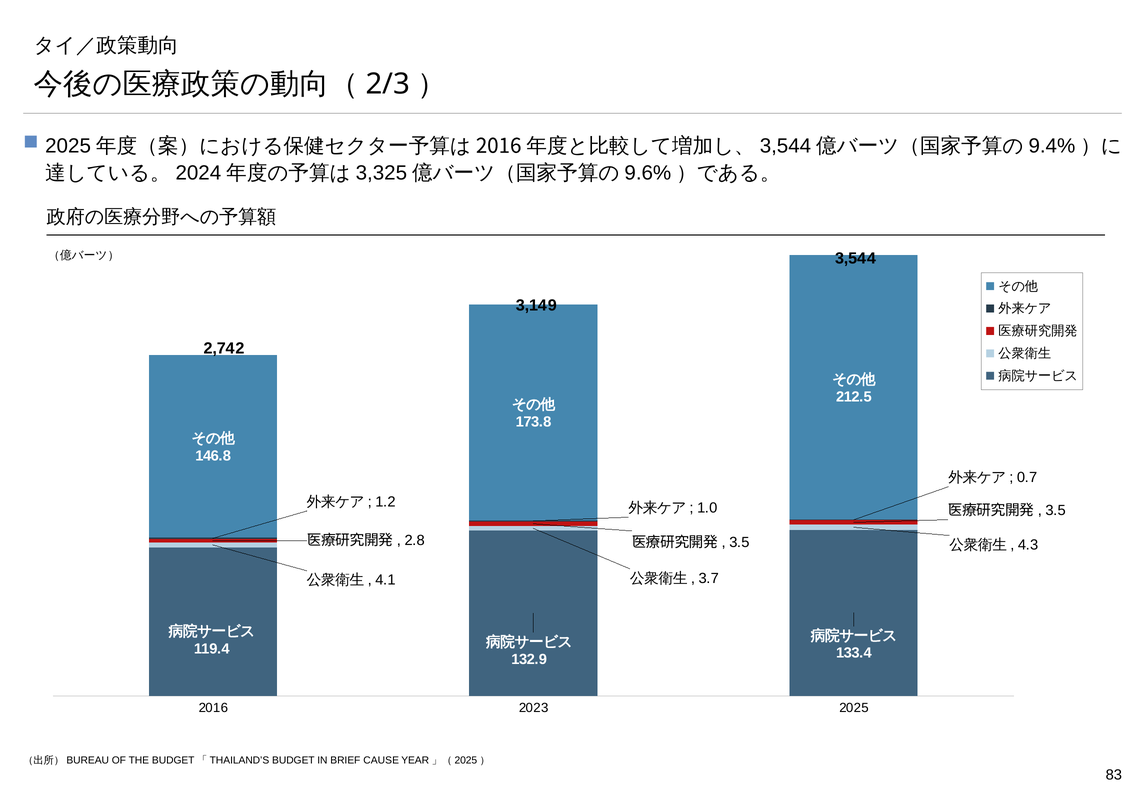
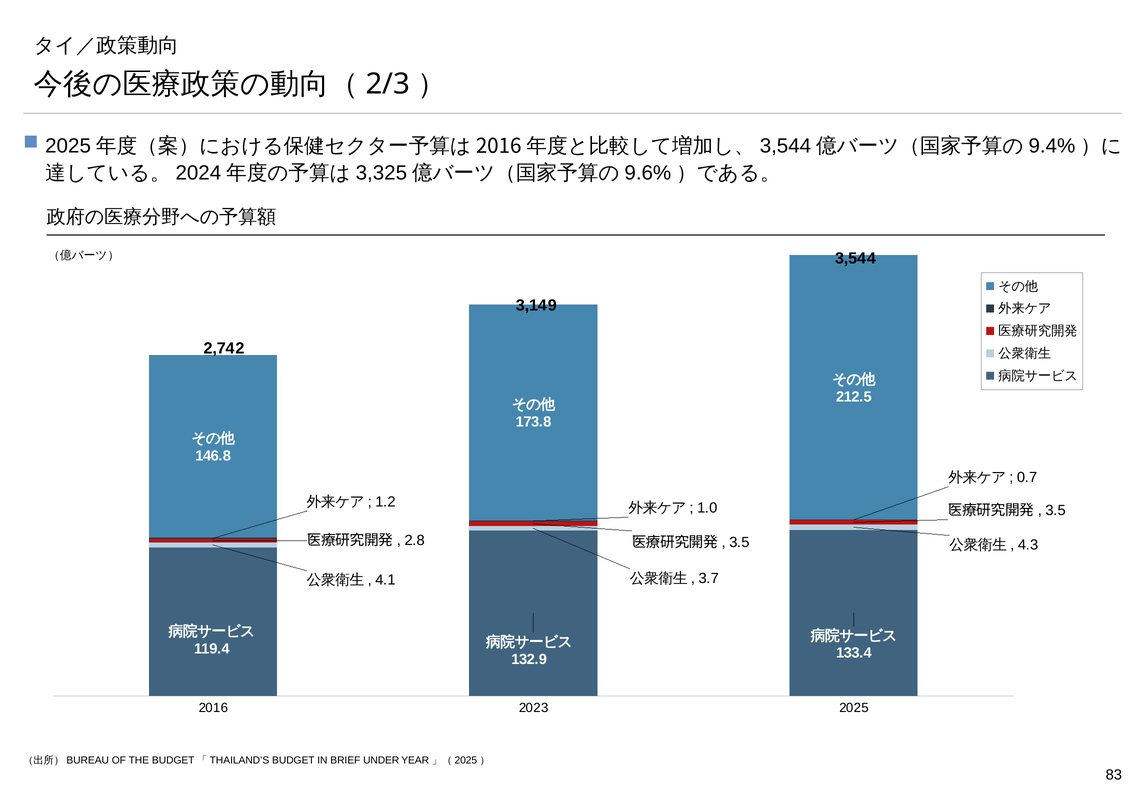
CAUSE: CAUSE -> UNDER (381, 761)
